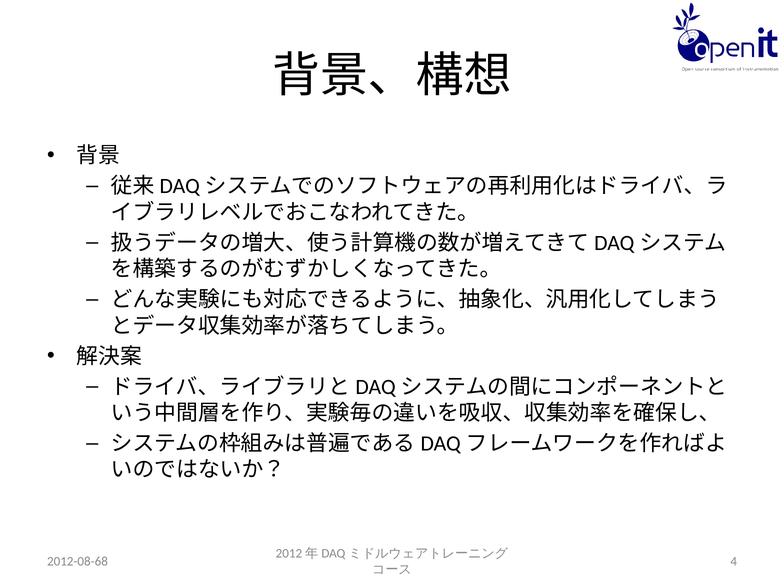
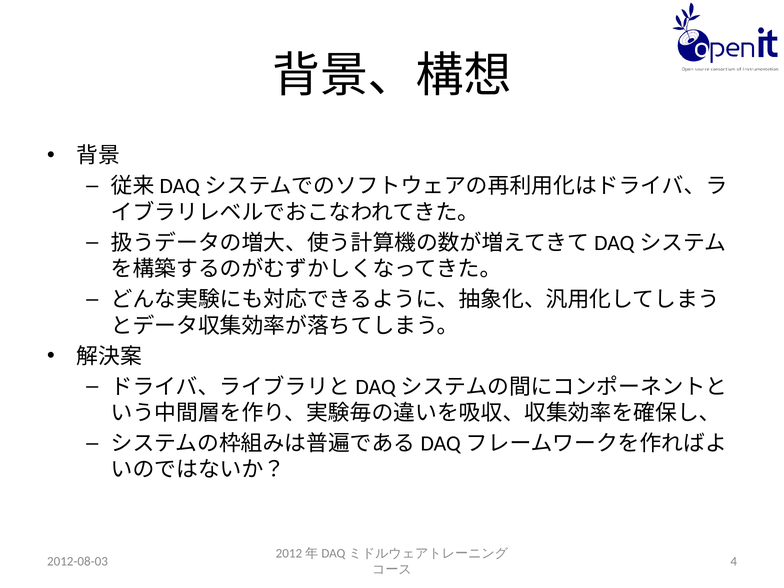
2012-08-68: 2012-08-68 -> 2012-08-03 (77, 562)
